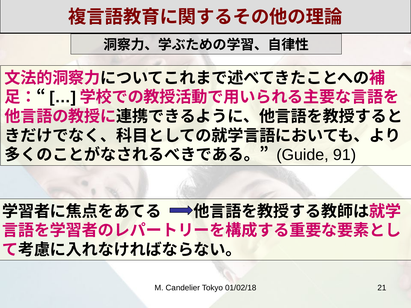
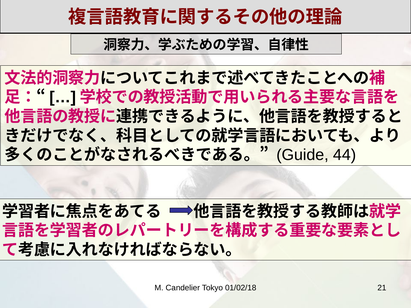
91: 91 -> 44 (345, 155)
